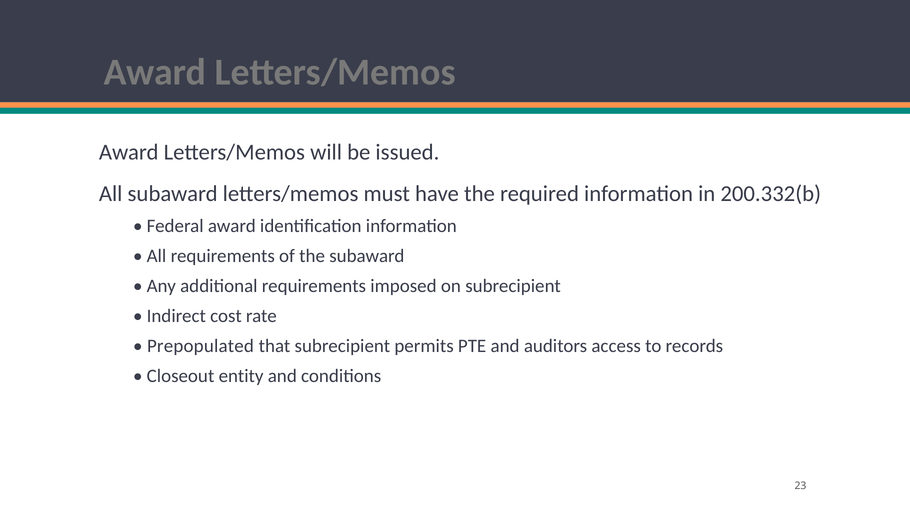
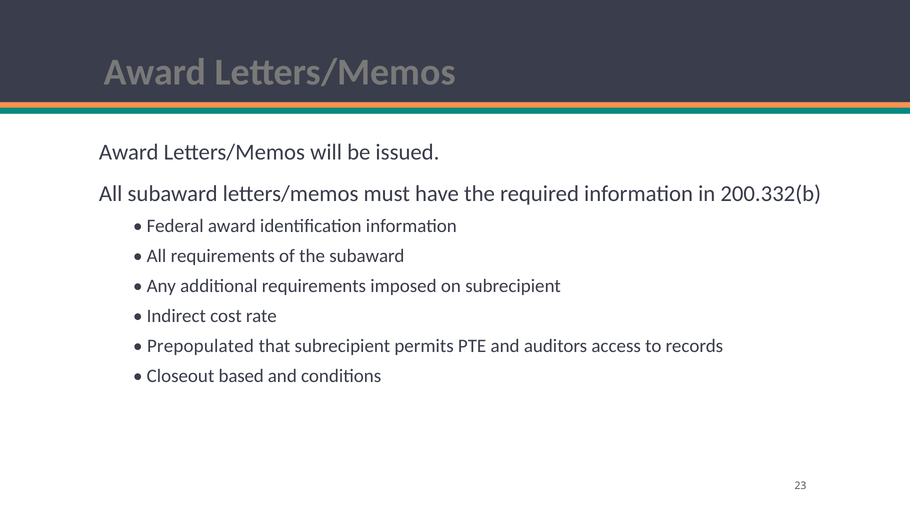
entity: entity -> based (241, 376)
